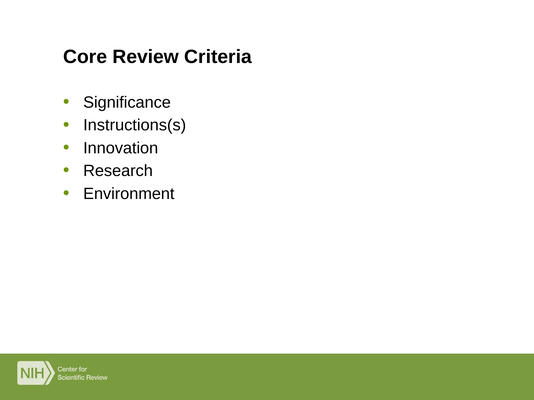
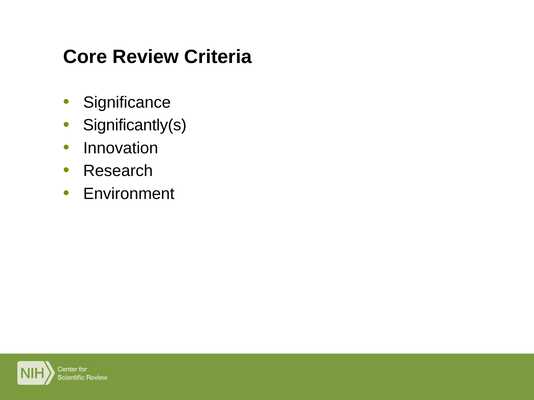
Instructions(s: Instructions(s -> Significantly(s (135, 125)
